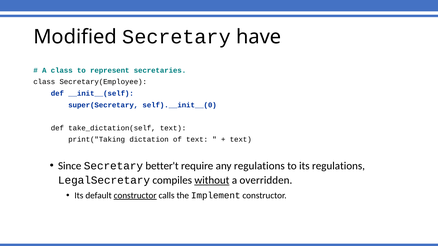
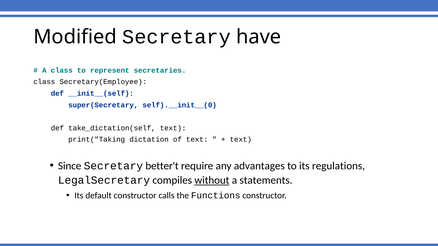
any regulations: regulations -> advantages (259, 166)
overridden: overridden -> statements (266, 181)
constructor underline: present -> none (135, 196)
Implement: Implement -> Functions (216, 196)
